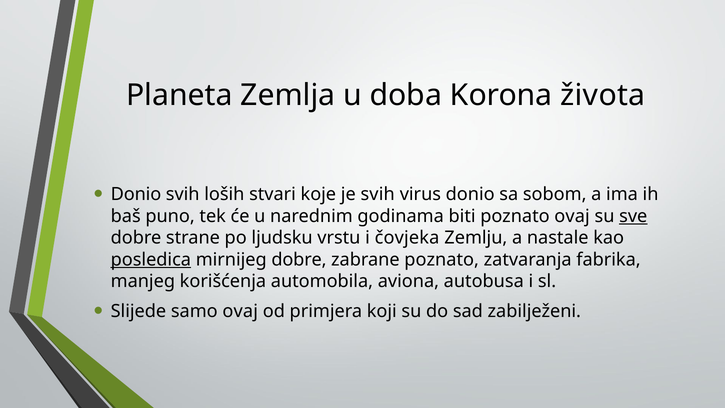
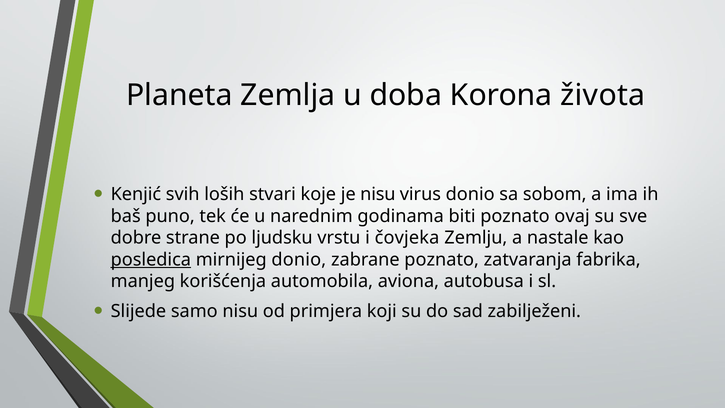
Donio: Donio -> Kenjić (136, 194)
je svih: svih -> nisu (378, 194)
sve underline: present -> none (633, 216)
mirnijeg dobre: dobre -> donio (299, 260)
samo ovaj: ovaj -> nisu (240, 311)
